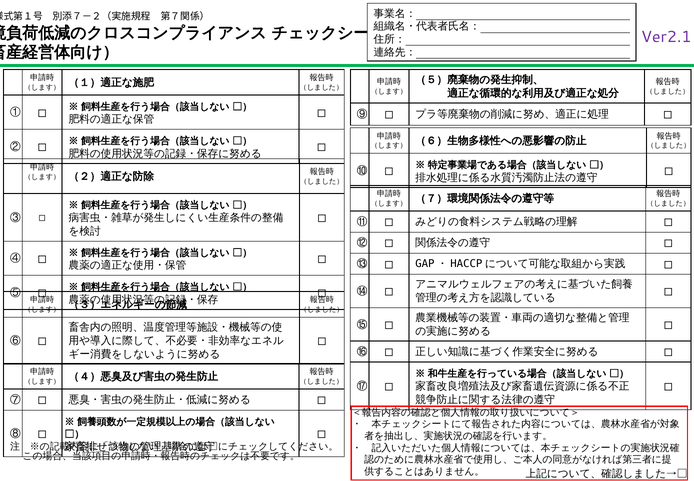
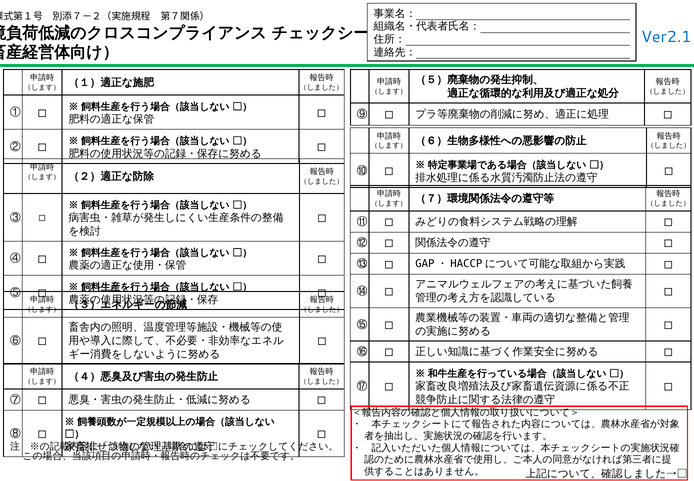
Ver2.1 colour: purple -> blue (666, 37)
